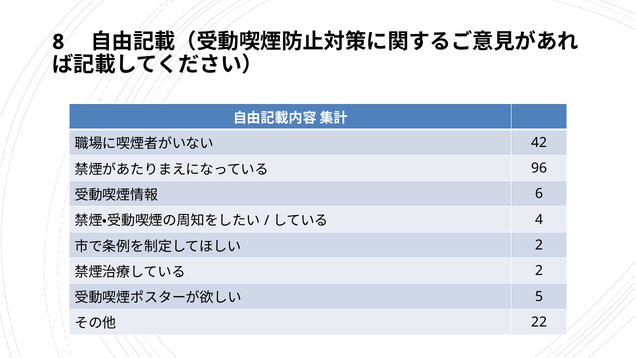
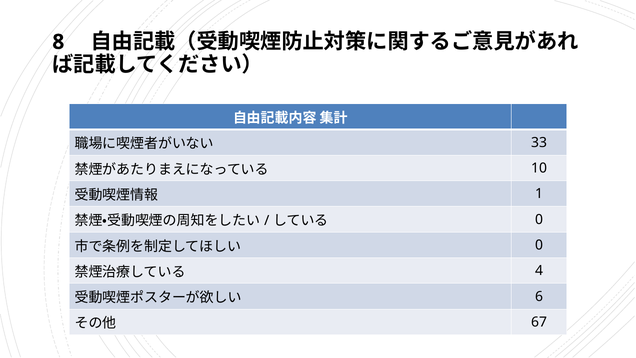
42: 42 -> 33 (539, 142)
96: 96 -> 10 (539, 168)
6: 6 -> 1 (539, 194)
4: 4 -> 0 (539, 219)
2: 2 -> 0 (539, 245)
2: 2 -> 4 (539, 271)
5: 5 -> 6 (539, 296)
22: 22 -> 67 (539, 322)
